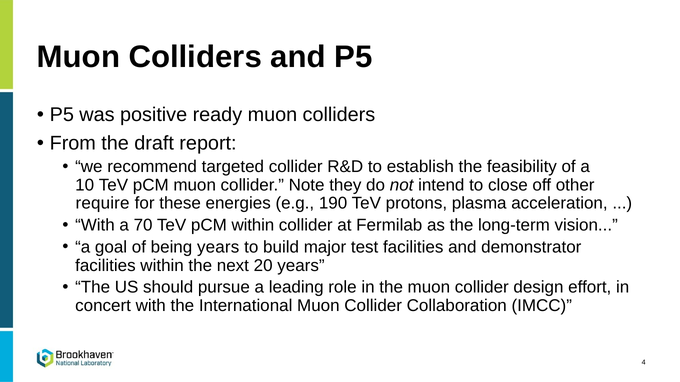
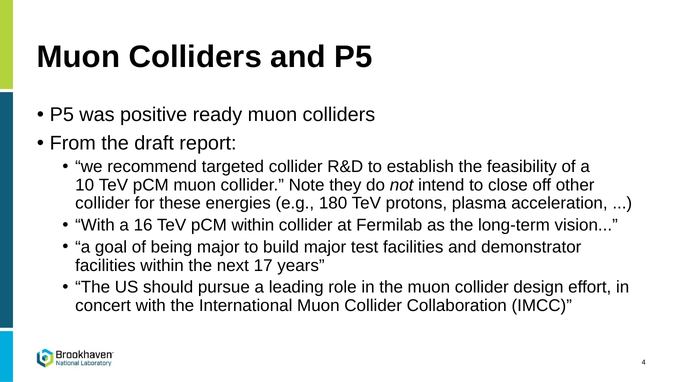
require: require -> collider (103, 204)
190: 190 -> 180 (333, 204)
70: 70 -> 16 (143, 226)
being years: years -> major (218, 247)
20: 20 -> 17 (263, 266)
